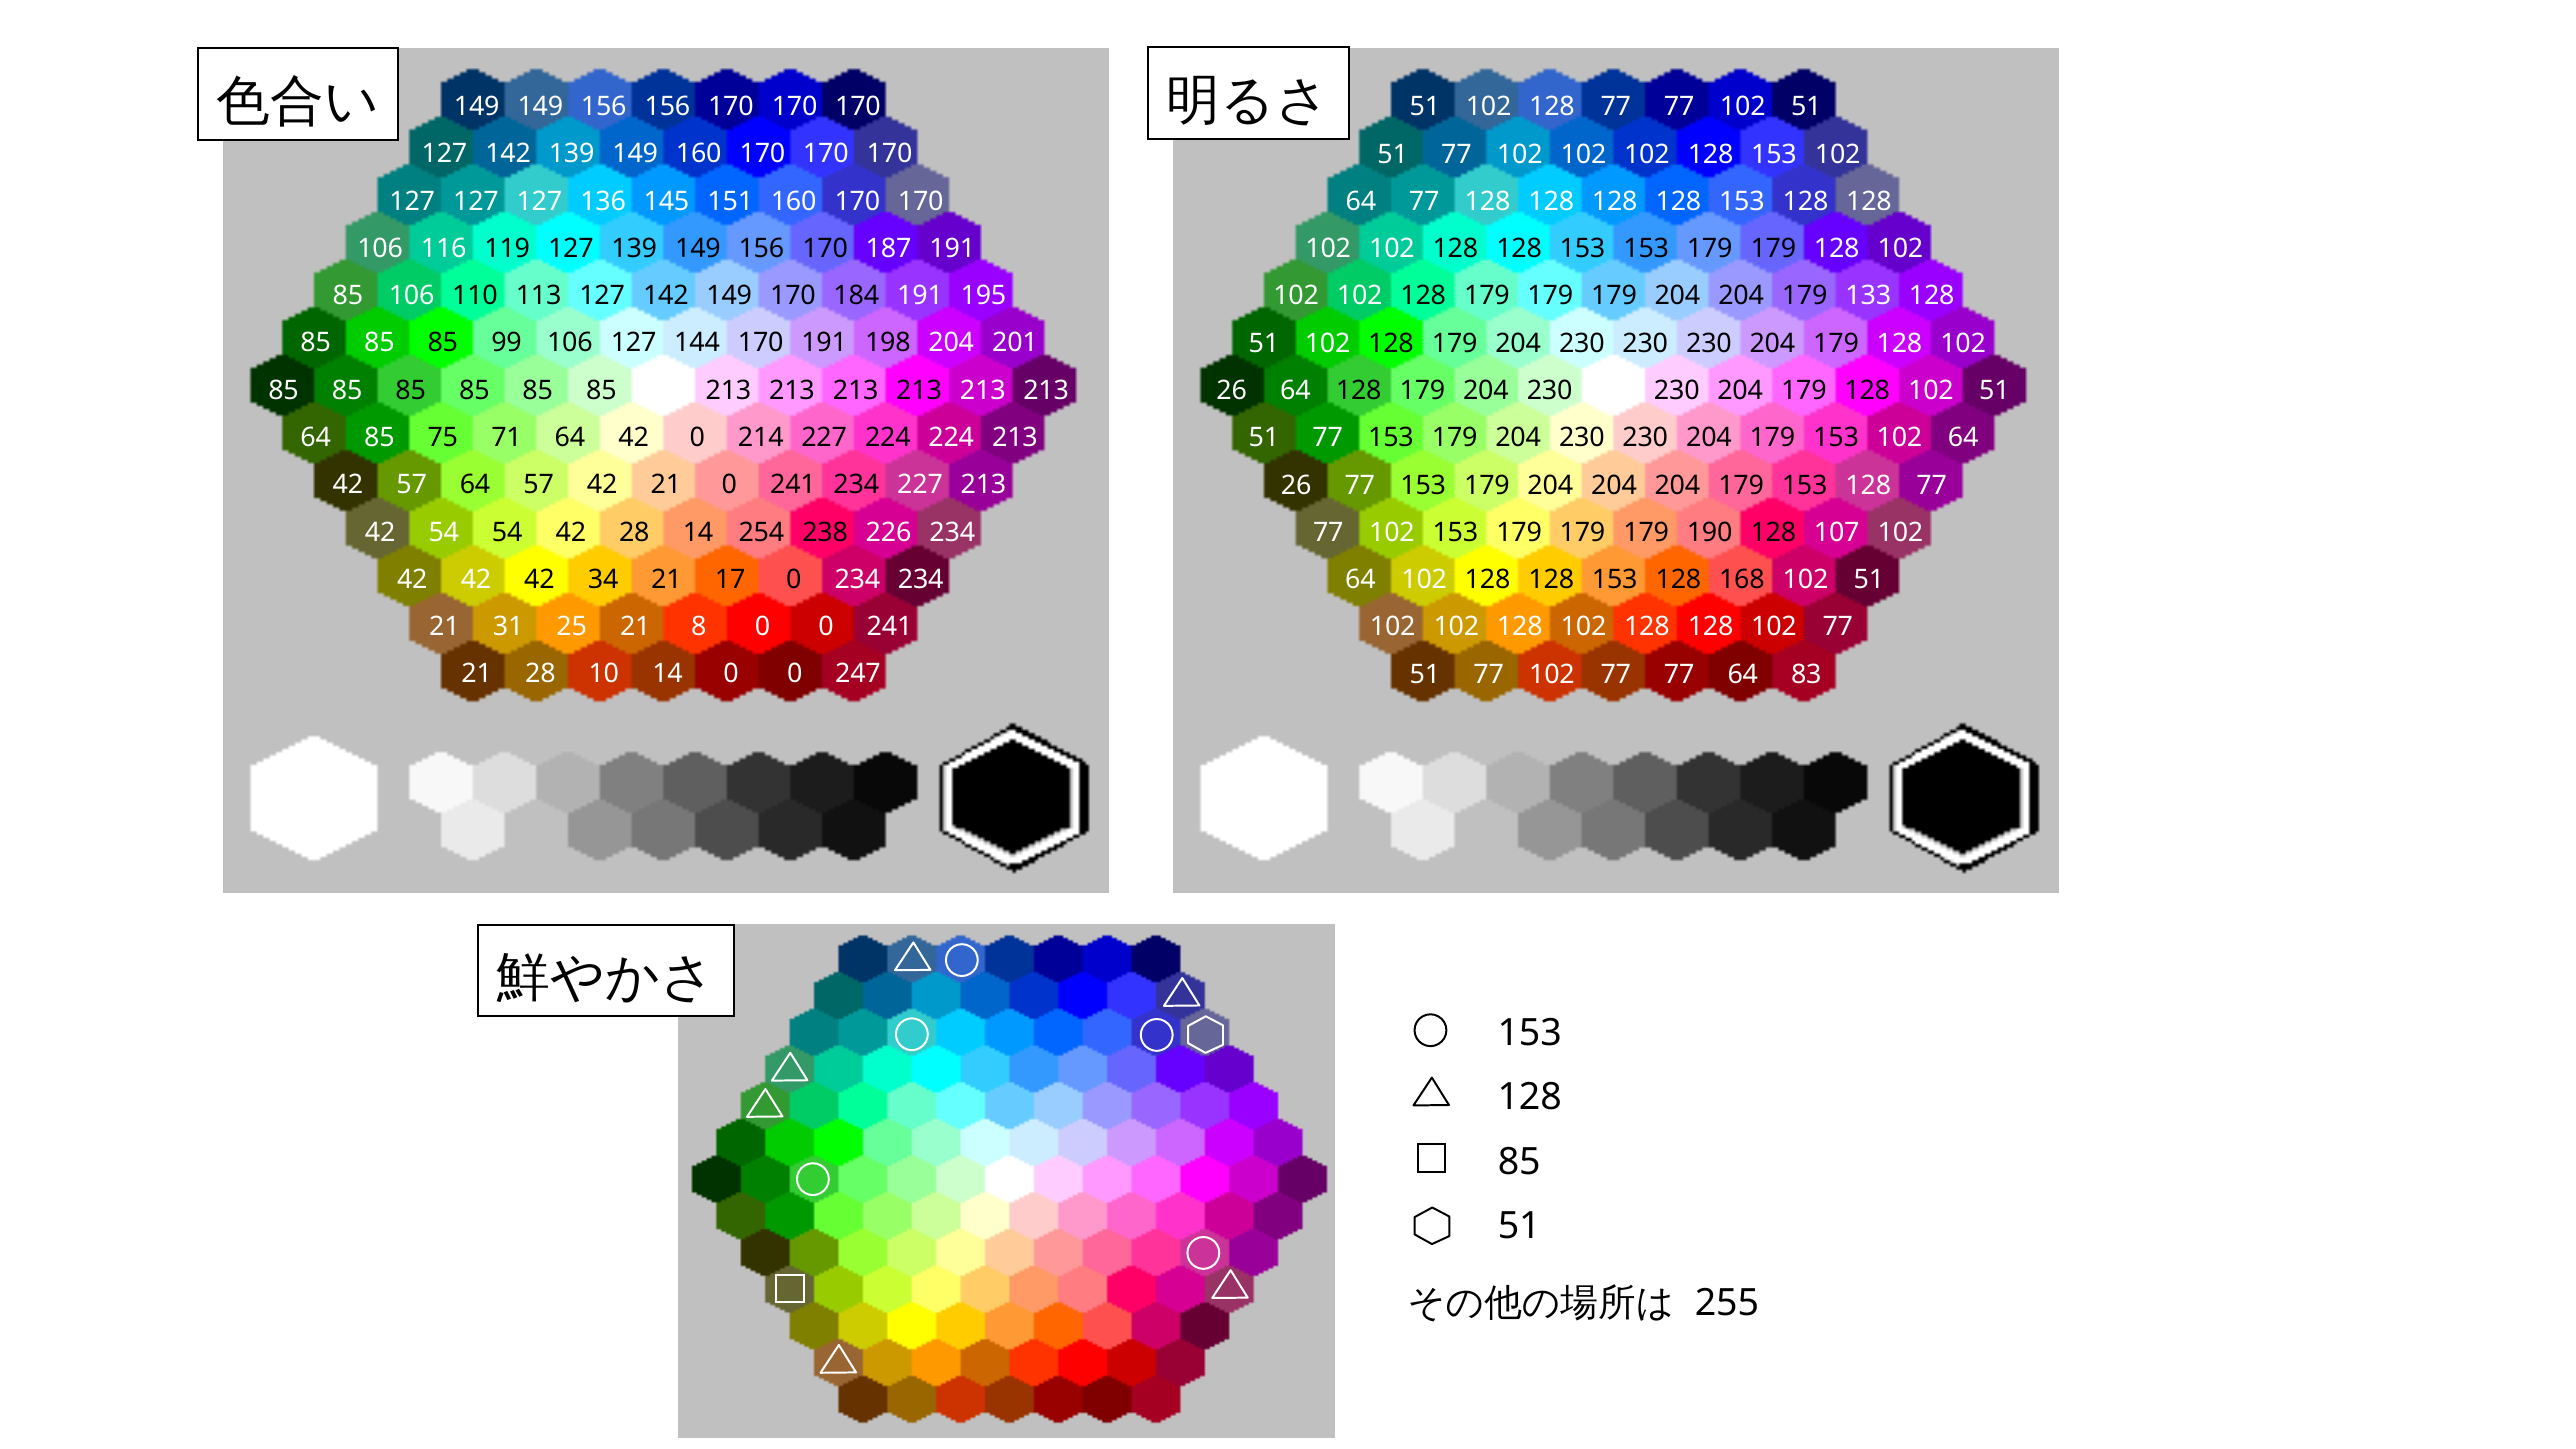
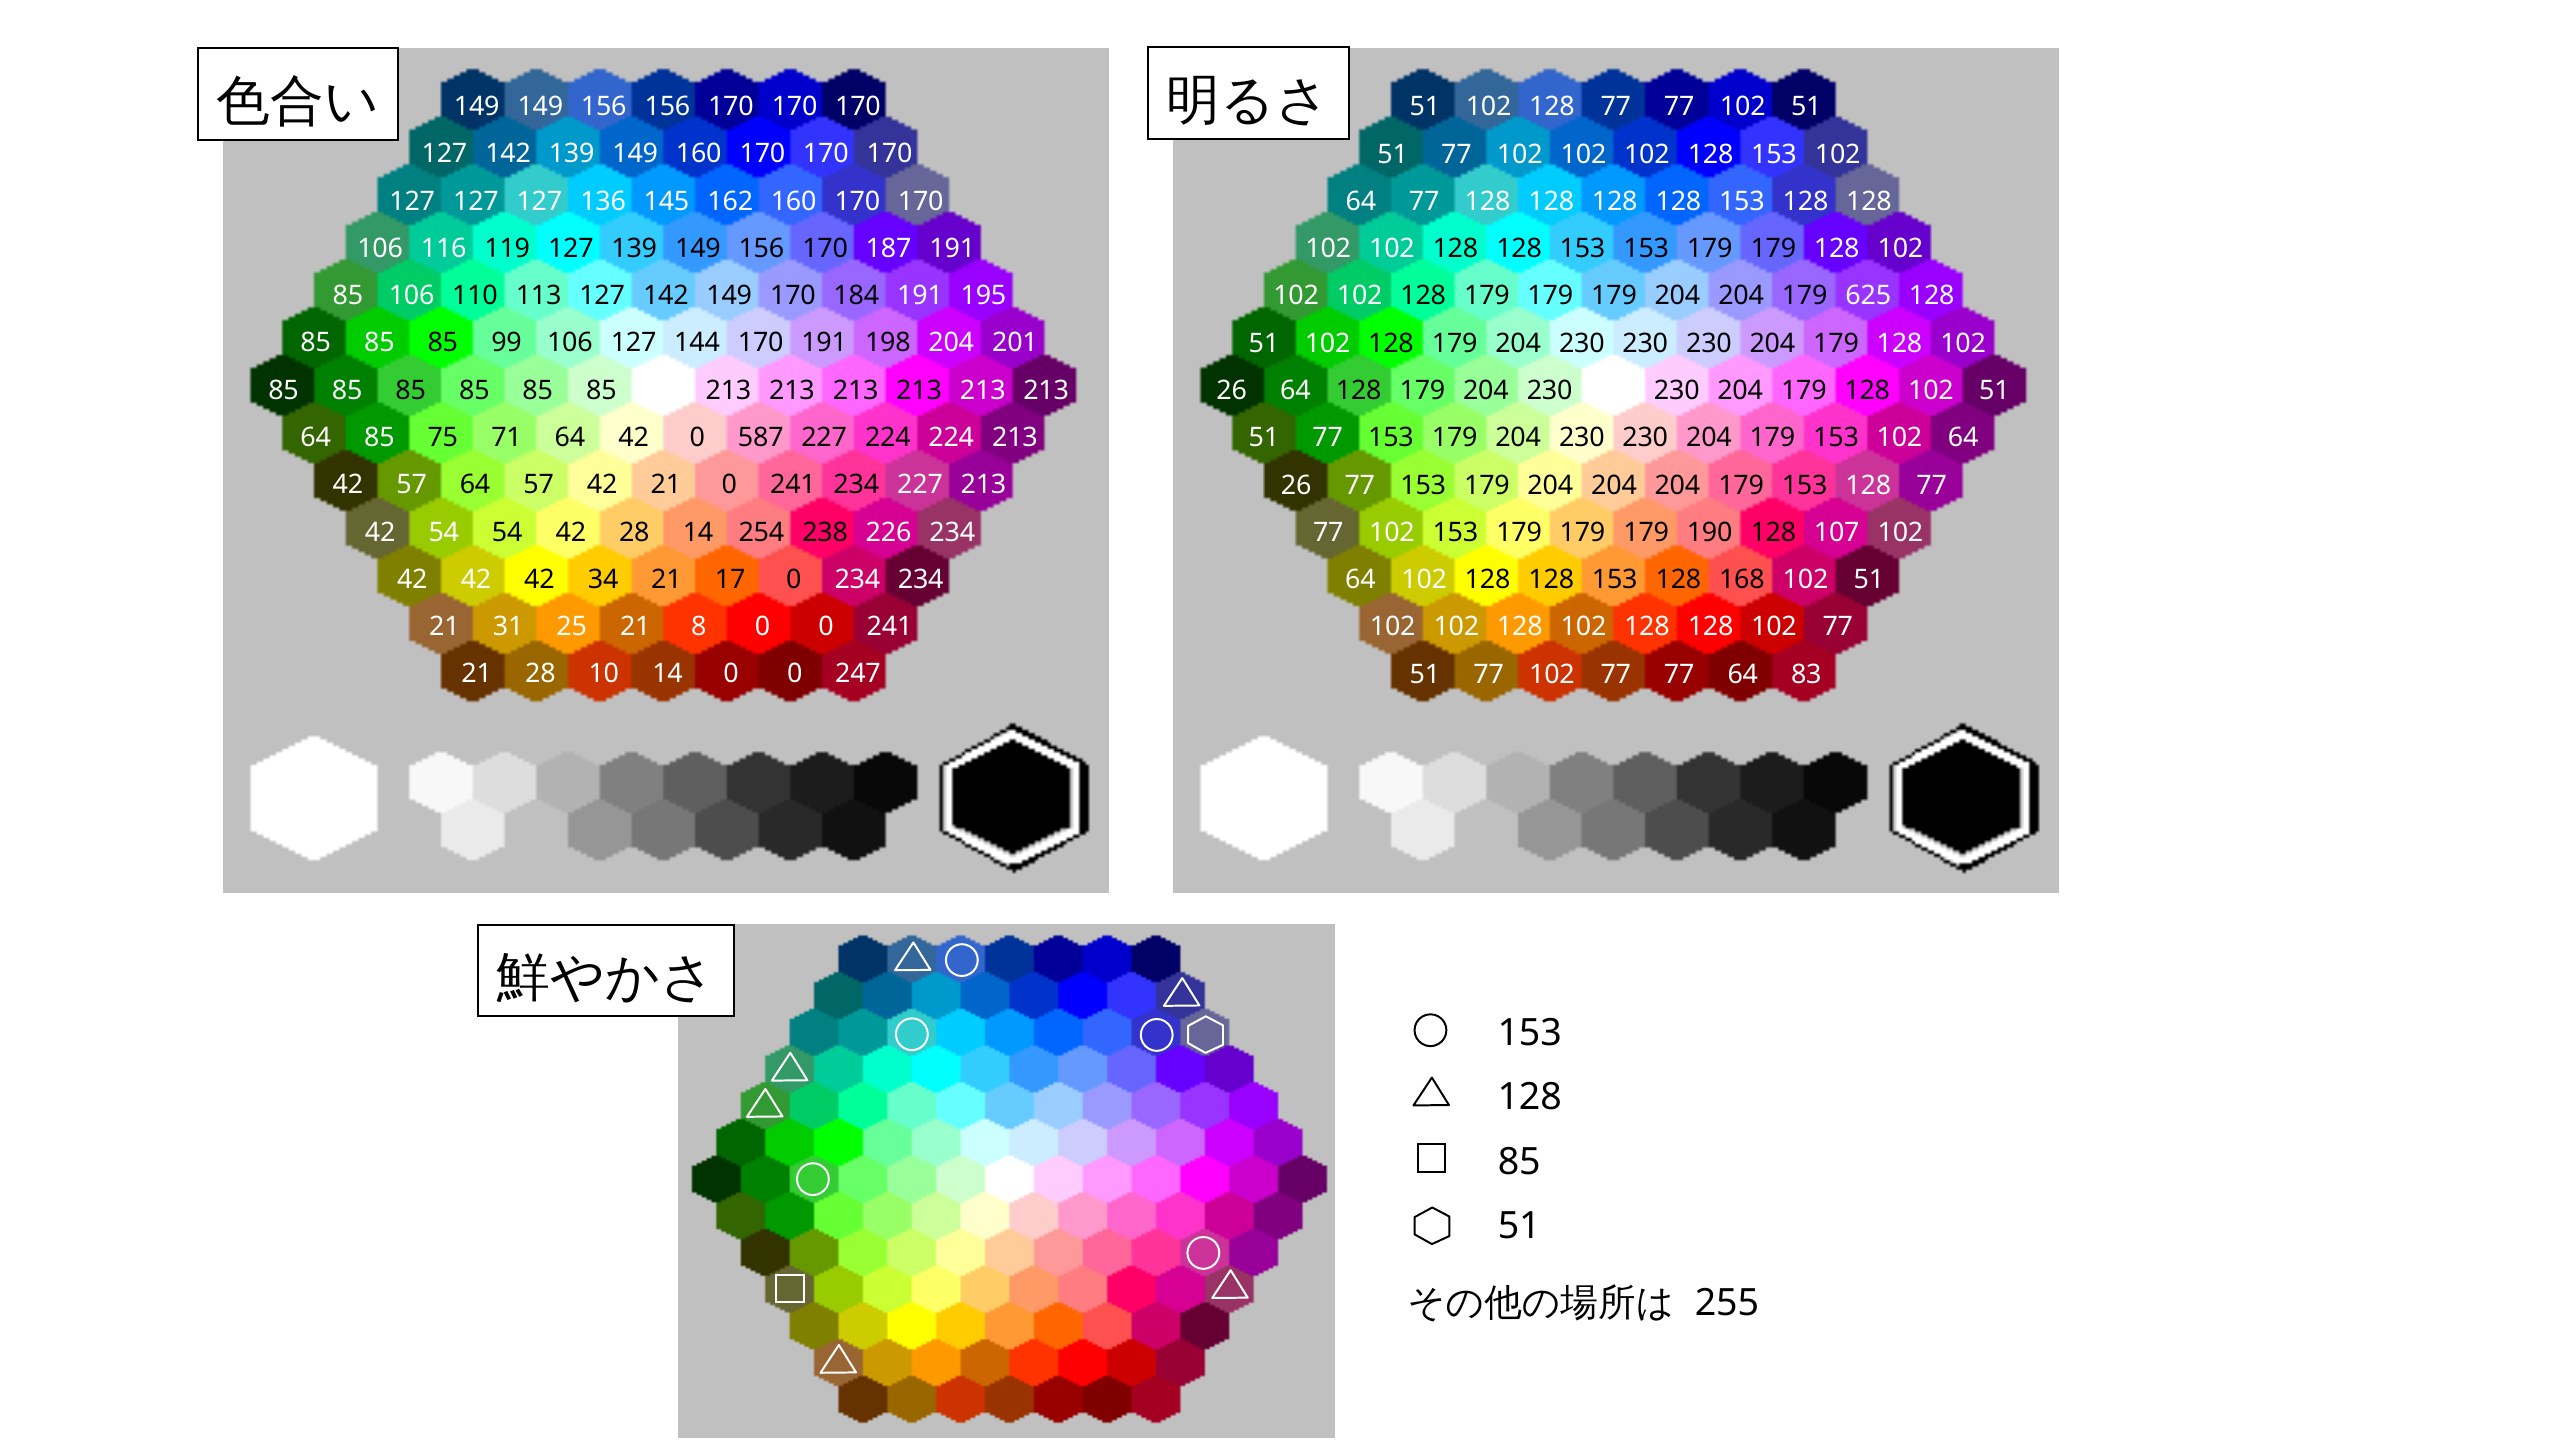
151: 151 -> 162 (730, 201)
133: 133 -> 625 (1868, 296)
214: 214 -> 587 (761, 438)
